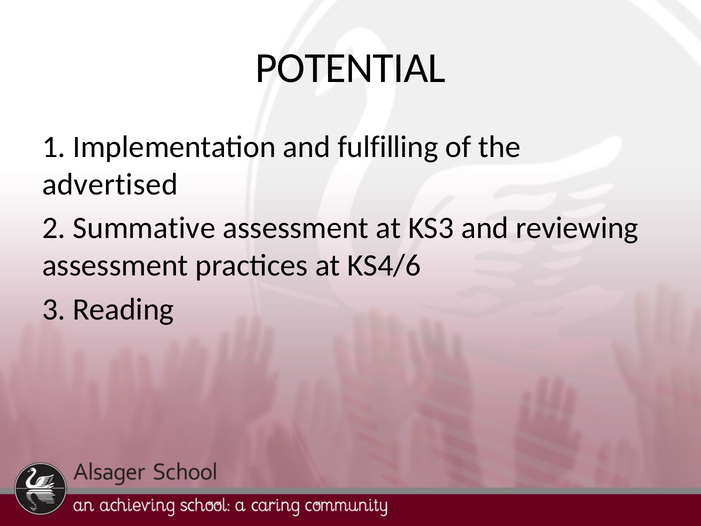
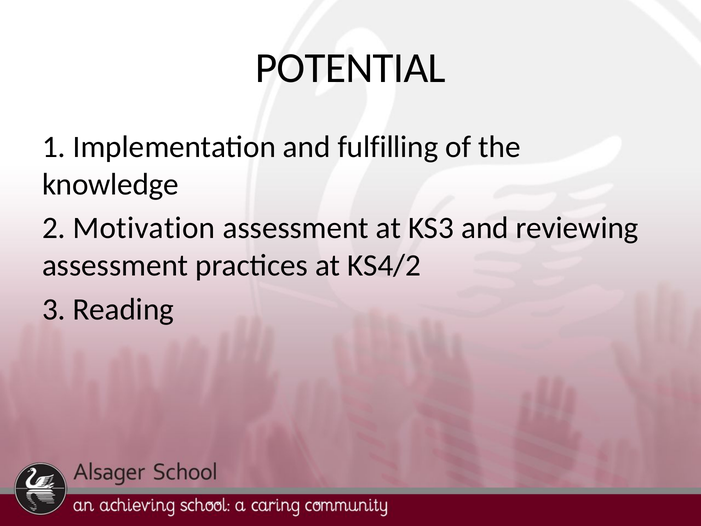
advertised: advertised -> knowledge (110, 184)
Summative: Summative -> Motivation (144, 228)
KS4/6: KS4/6 -> KS4/2 (384, 265)
